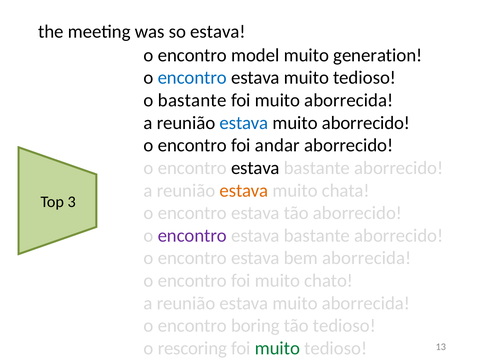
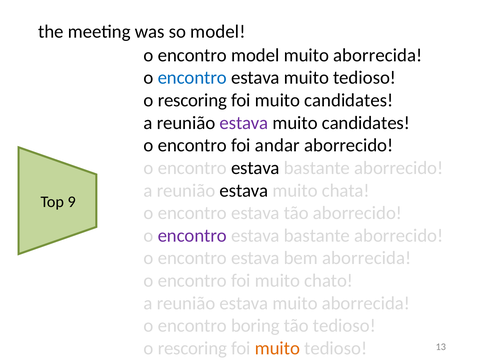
so estava: estava -> model (218, 32)
generation: generation -> aborrecida (378, 55)
bastante: bastante -> rescoring (192, 100)
foi muito aborrecida: aborrecida -> candidates (349, 100)
estava colour: blue -> purple (244, 123)
aborrecido: aborrecido -> candidates (366, 123)
estava colour: orange -> black (244, 190)
3: 3 -> 9 (72, 202)
muito colour: green -> orange (277, 348)
